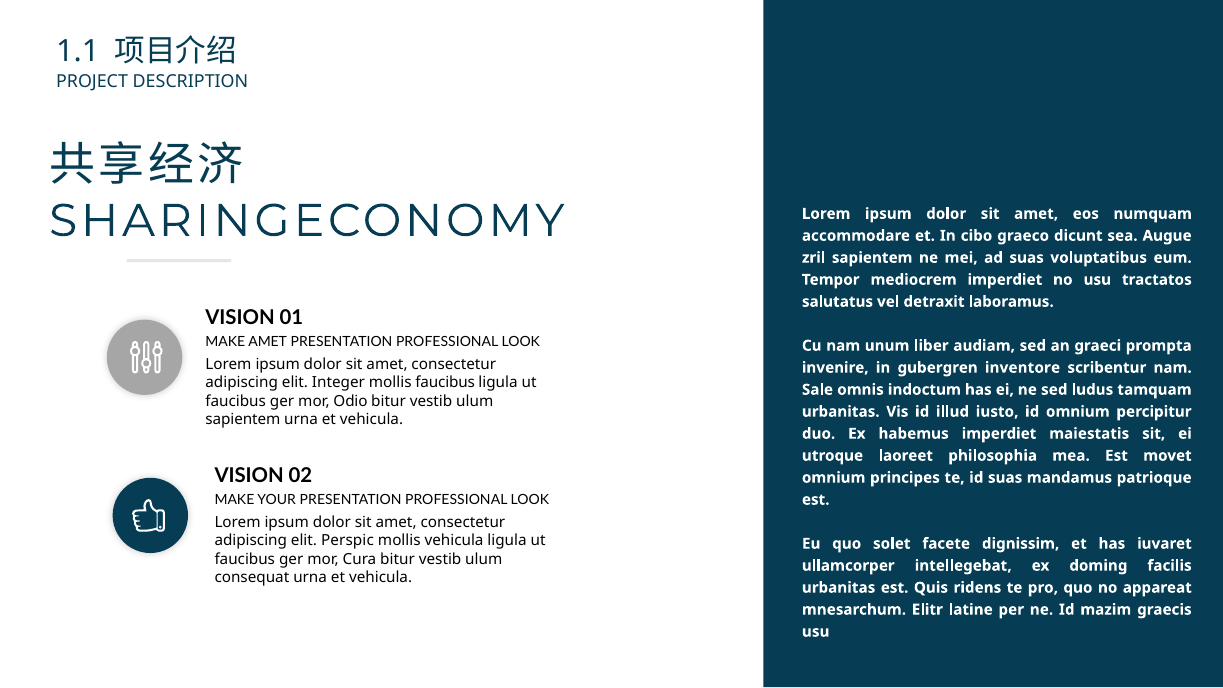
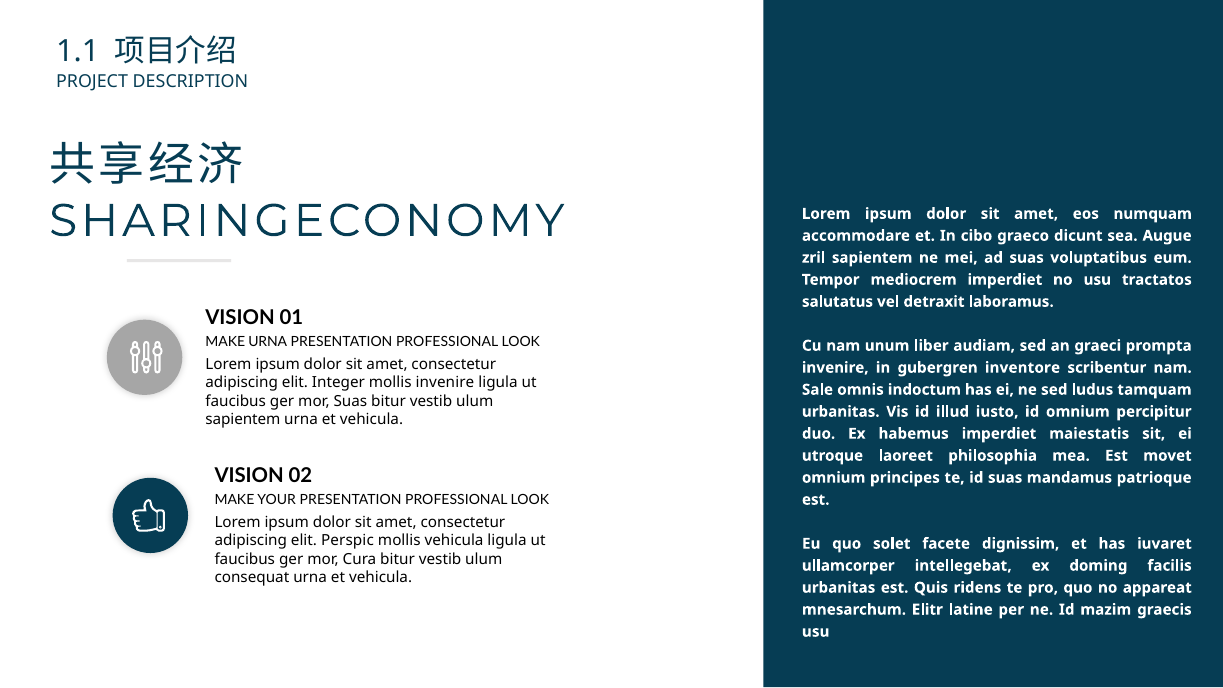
MAKE AMET: AMET -> URNA (268, 342)
mollis faucibus: faucibus -> invenire (445, 383)
mor Odio: Odio -> Suas (350, 401)
